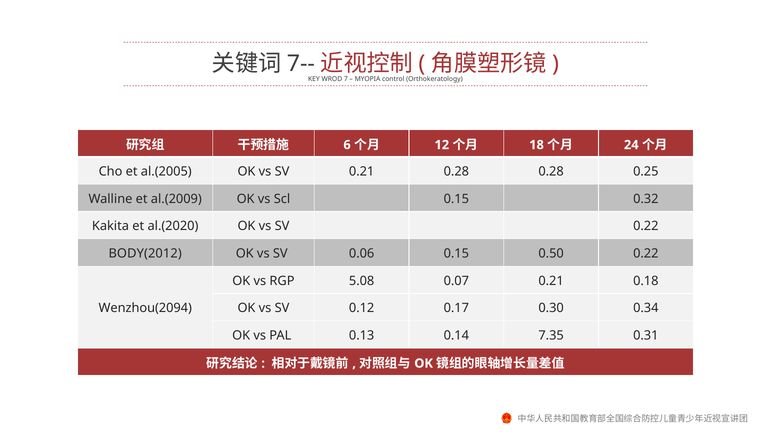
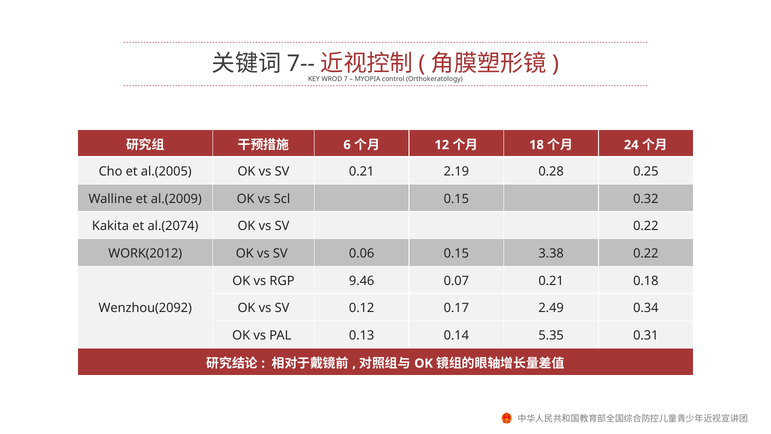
0.21 0.28: 0.28 -> 2.19 (456, 171)
al.(2020: al.(2020 -> al.(2074 (173, 226)
BODY(2012: BODY(2012 -> WORK(2012 (145, 253)
0.50: 0.50 -> 3.38 (551, 253)
5.08: 5.08 -> 9.46 (362, 281)
Wenzhou(2094: Wenzhou(2094 -> Wenzhou(2092 (145, 308)
0.30: 0.30 -> 2.49 (551, 308)
7.35: 7.35 -> 5.35 (551, 335)
